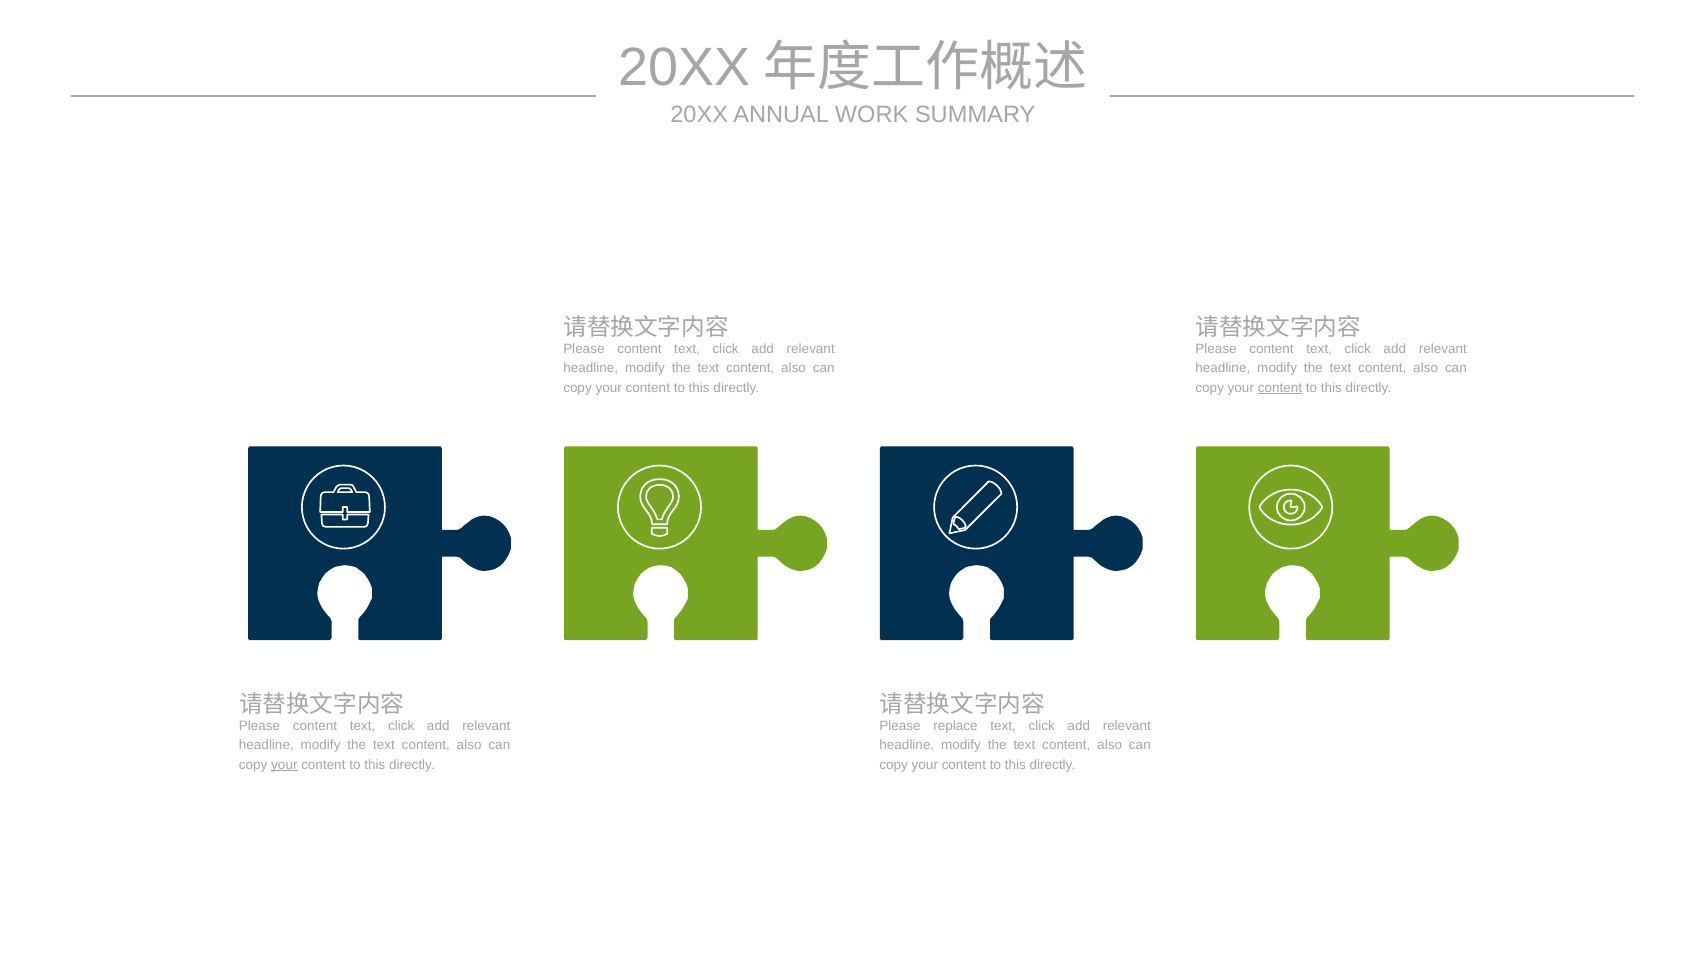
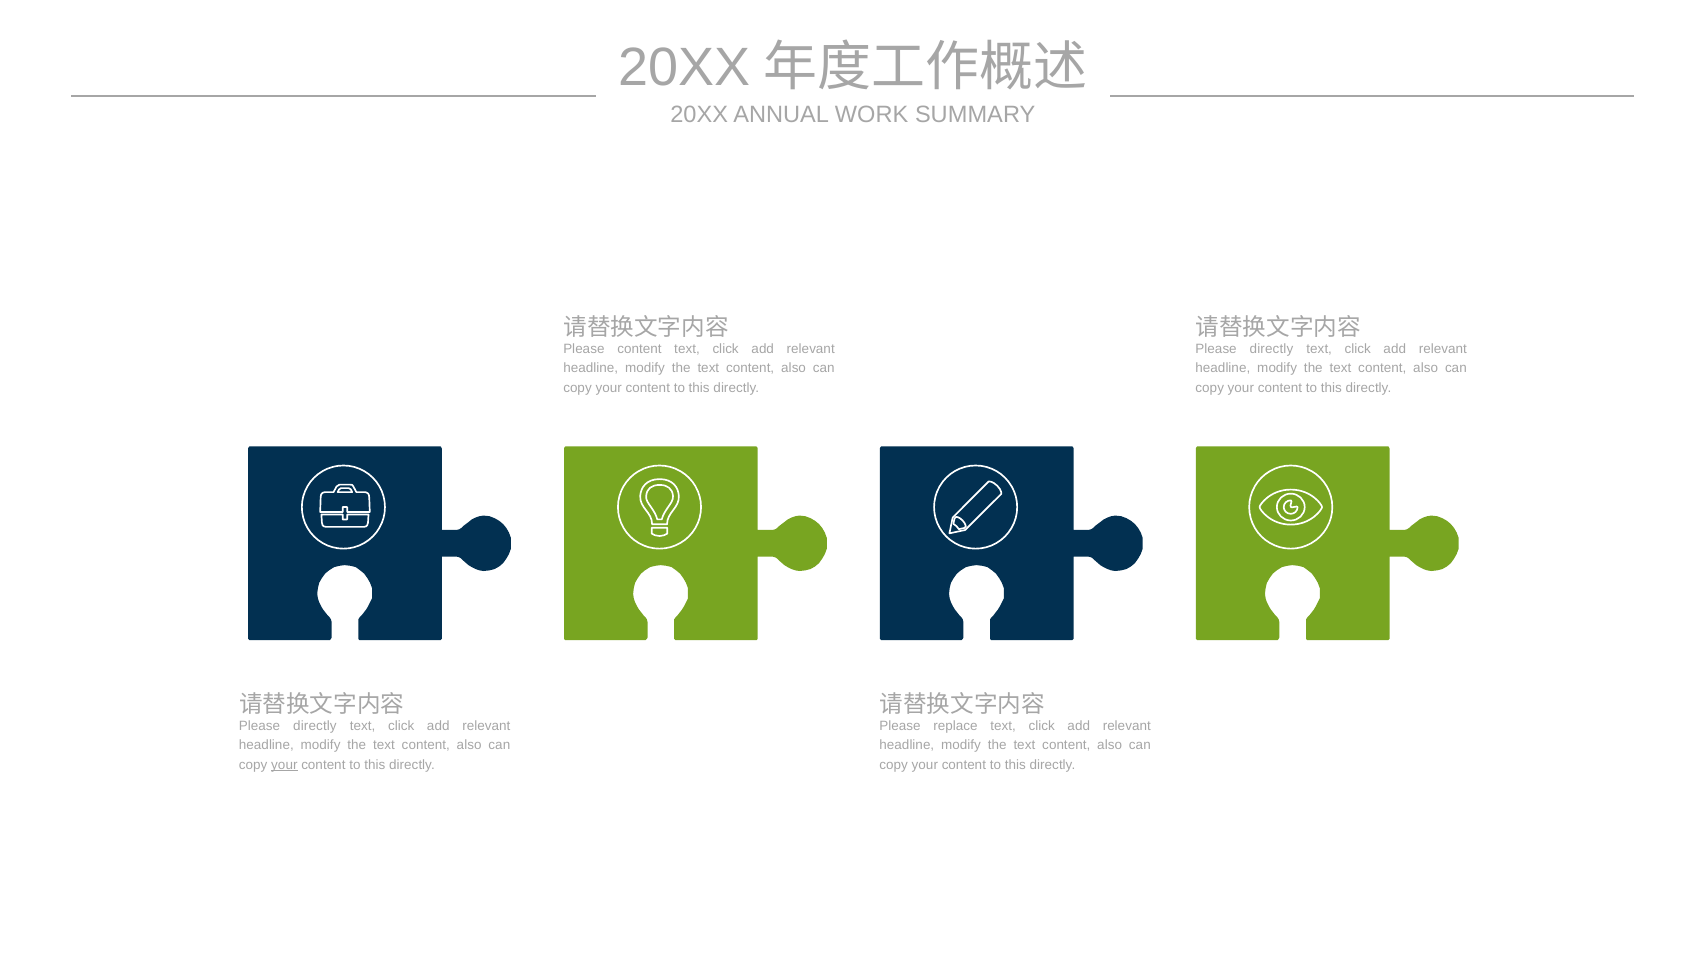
content: content -> directly (1271, 349)
content underline: present -> none (1280, 388)
content: content -> directly (315, 726)
